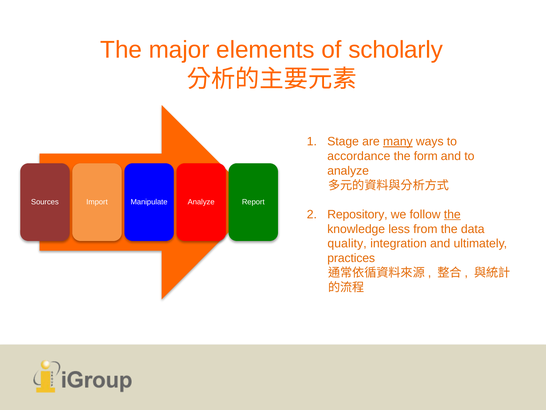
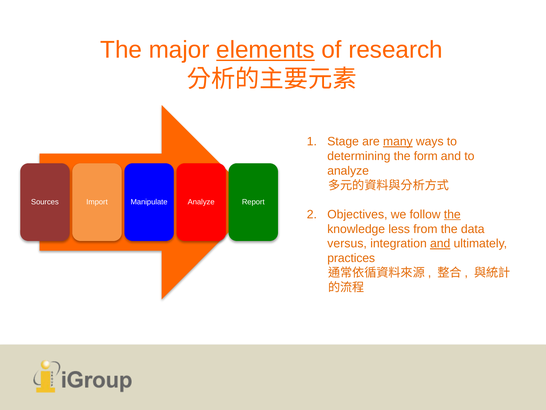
elements underline: none -> present (265, 50)
scholarly: scholarly -> research (396, 50)
accordance: accordance -> determining (359, 156)
Repository: Repository -> Objectives (357, 214)
quality: quality -> versus (347, 243)
and underline: none -> present (440, 243)
